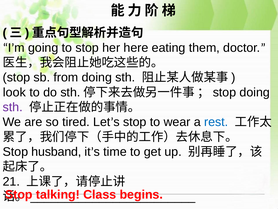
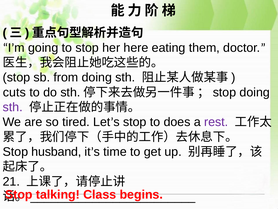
look: look -> cuts (14, 92)
wear: wear -> does (177, 122)
rest colour: blue -> purple (216, 122)
